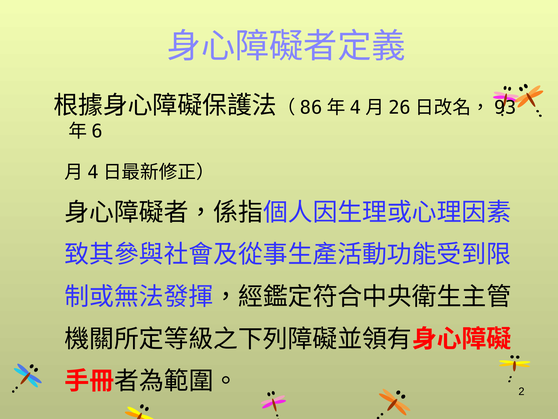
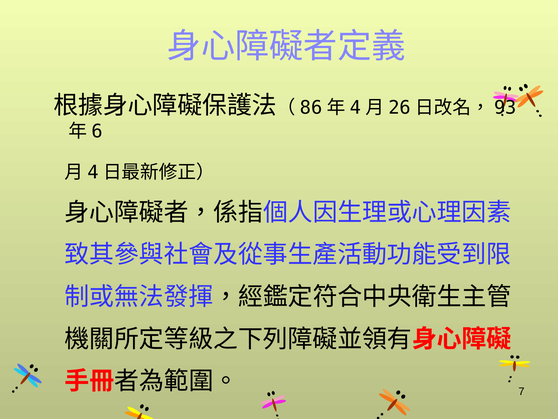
2: 2 -> 7 (521, 391)
